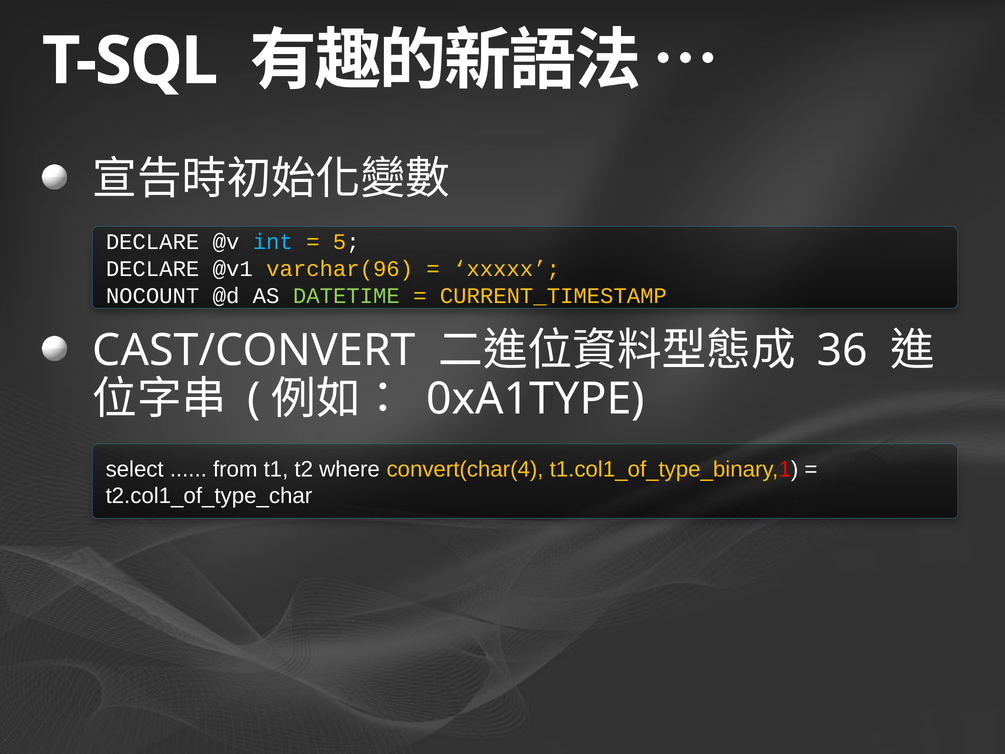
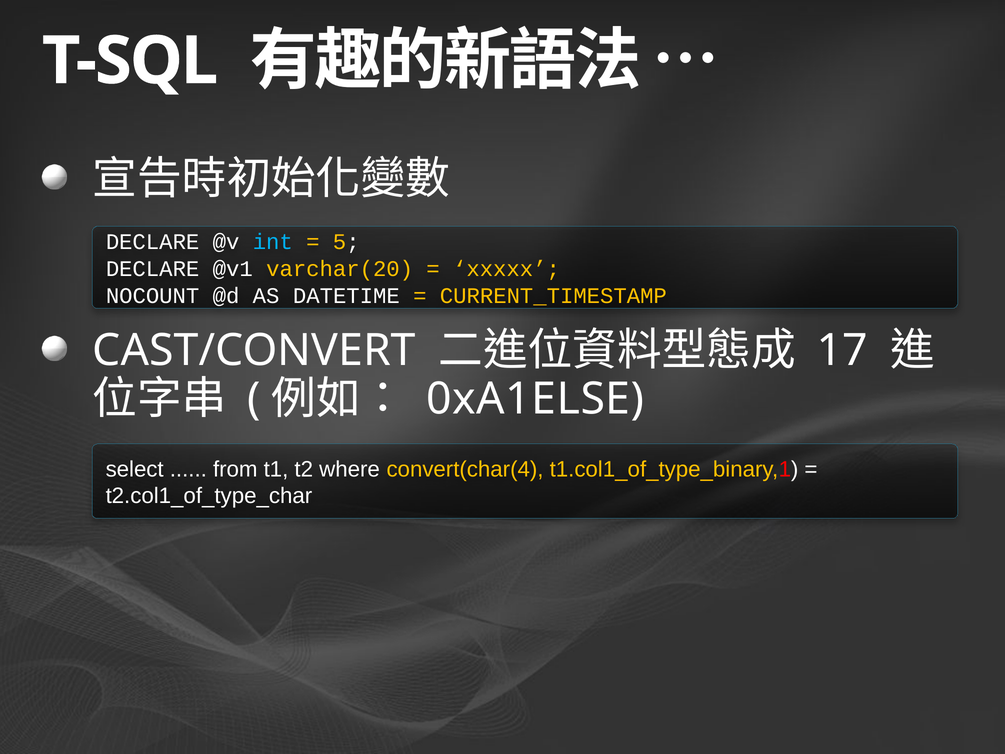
varchar(96: varchar(96 -> varchar(20 (340, 269)
DATETIME colour: light green -> white (346, 296)
36: 36 -> 17 (842, 351)
0xA1TYPE: 0xA1TYPE -> 0xA1ELSE (535, 399)
